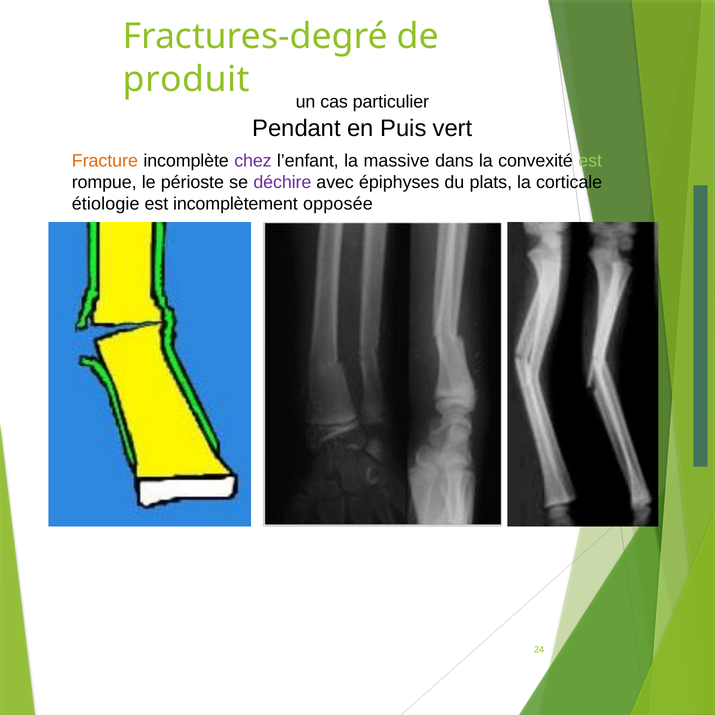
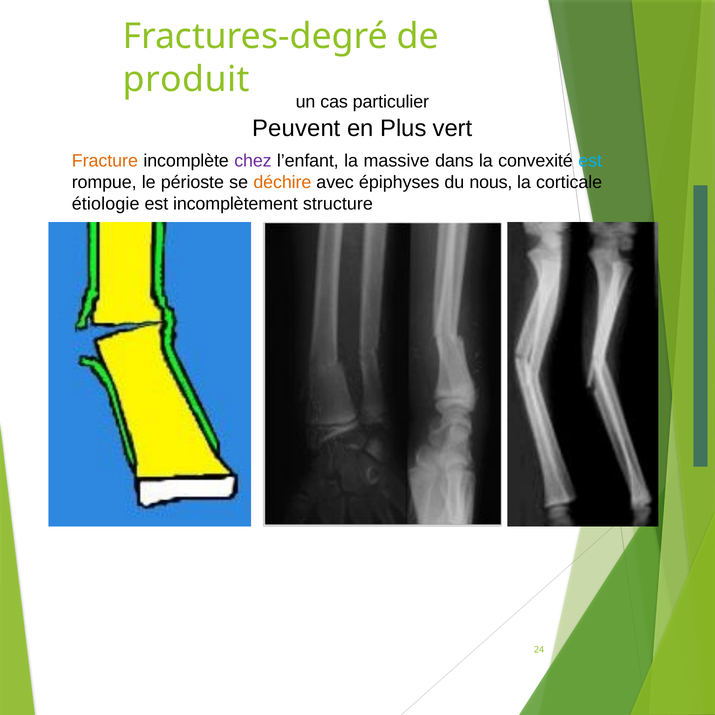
Pendant: Pendant -> Peuvent (297, 128)
Puis: Puis -> Plus (403, 128)
est colour: light green -> light blue (590, 161)
déchire colour: purple -> orange (282, 182)
plats: plats -> nous (491, 182)
opposée: opposée -> structure (338, 204)
